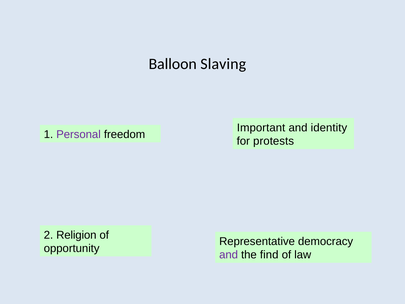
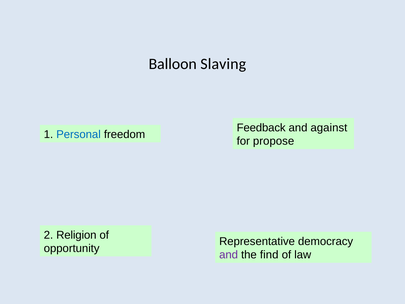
Important: Important -> Feedback (261, 128)
identity: identity -> against (329, 128)
Personal colour: purple -> blue (79, 134)
protests: protests -> propose (274, 141)
